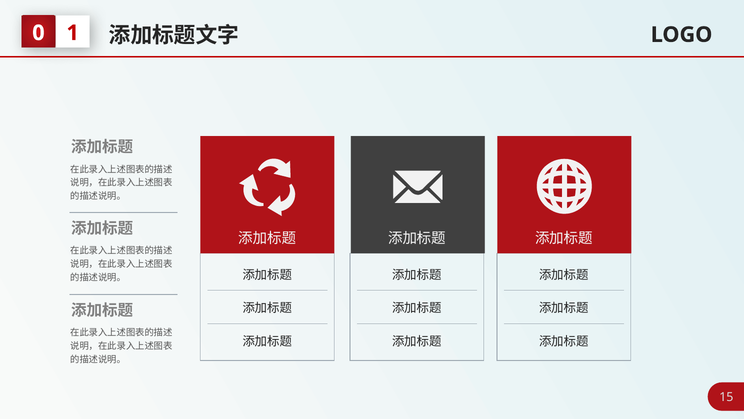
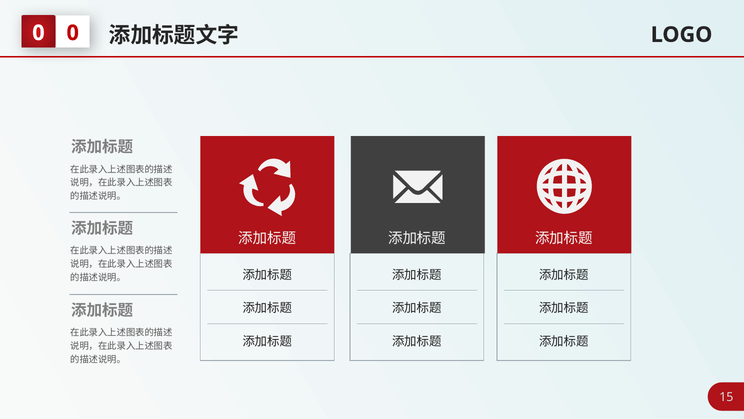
1: 1 -> 0 (73, 33)
